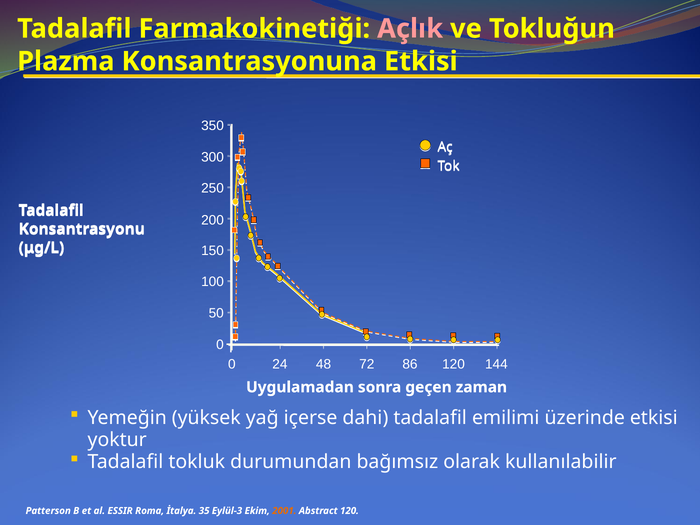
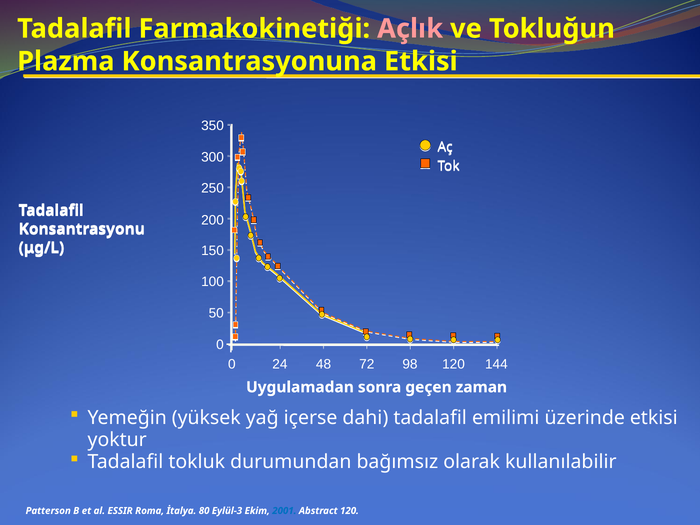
86: 86 -> 98 (410, 364)
35: 35 -> 80 (204, 511)
2001 colour: orange -> blue (284, 511)
